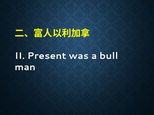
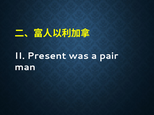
bull: bull -> pair (109, 56)
